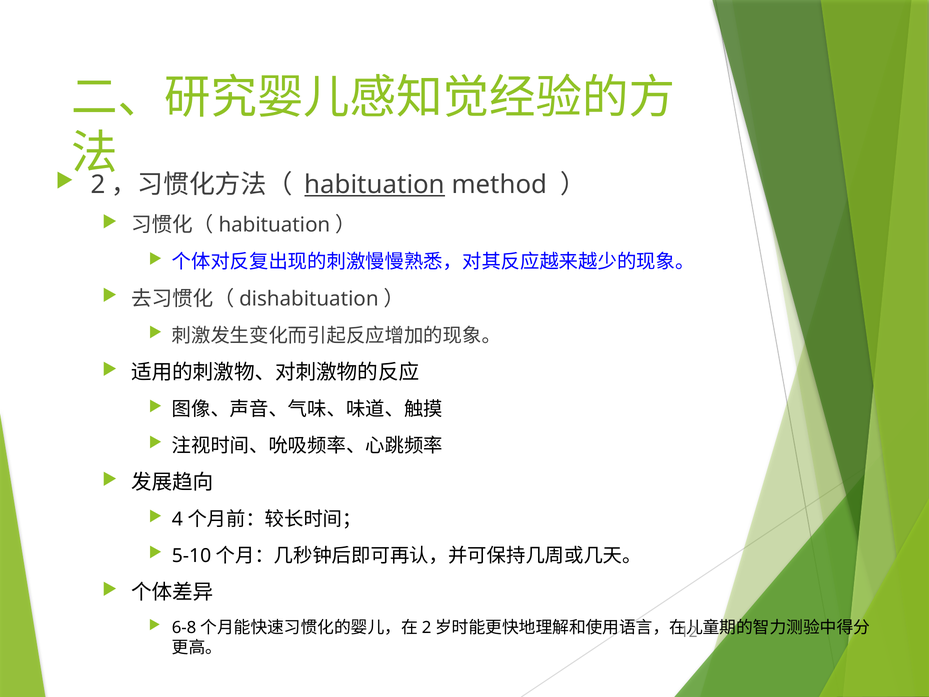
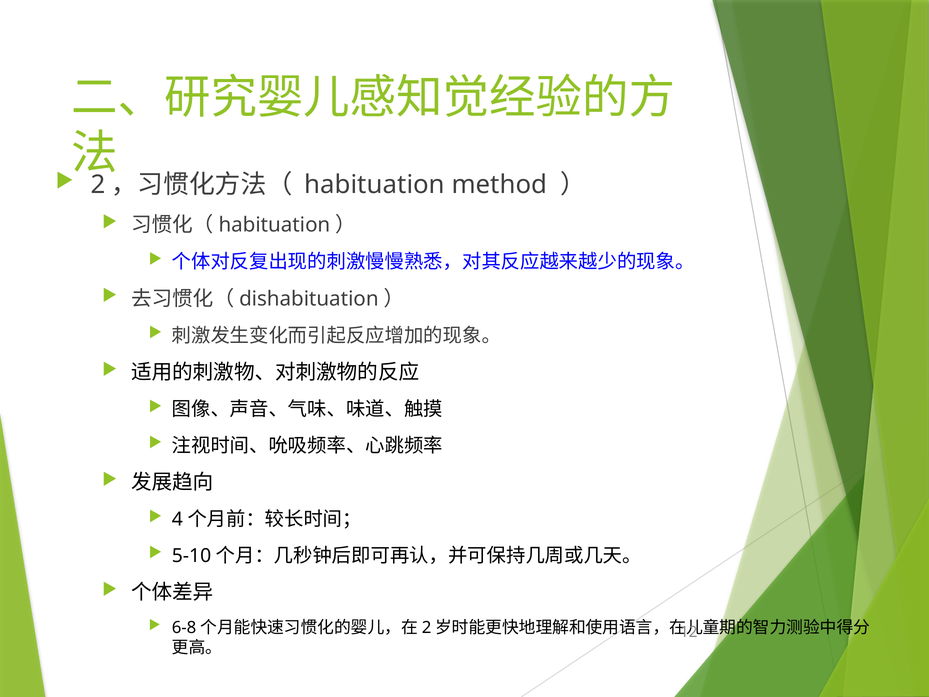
habituation underline: present -> none (375, 185)
